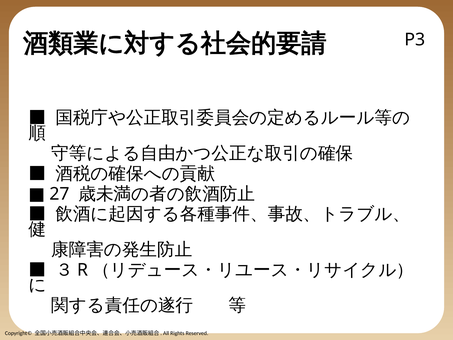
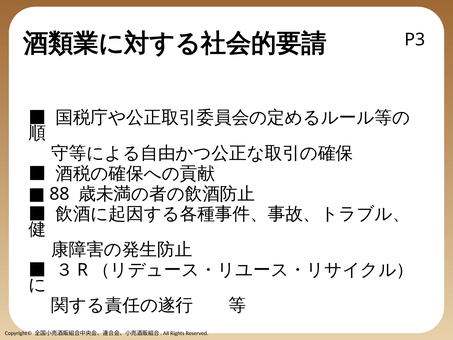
27: 27 -> 88 (60, 194)
